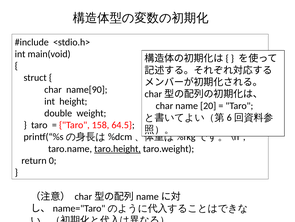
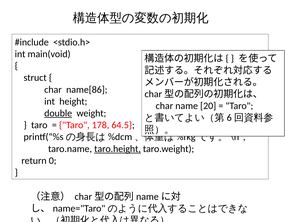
name[90: name[90 -> name[86 (87, 89)
double underline: none -> present (58, 113)
158: 158 -> 178 (101, 125)
